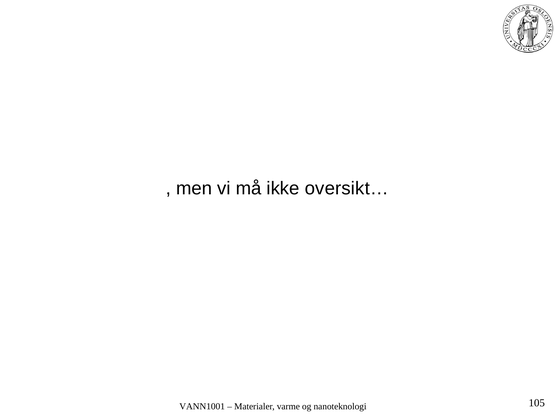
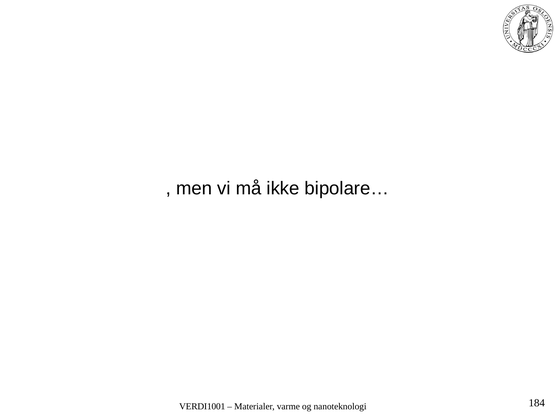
oversikt…: oversikt… -> bipolare… (347, 189)
VANN1001: VANN1001 -> VERDI1001 (202, 407)
105: 105 -> 184 (537, 403)
